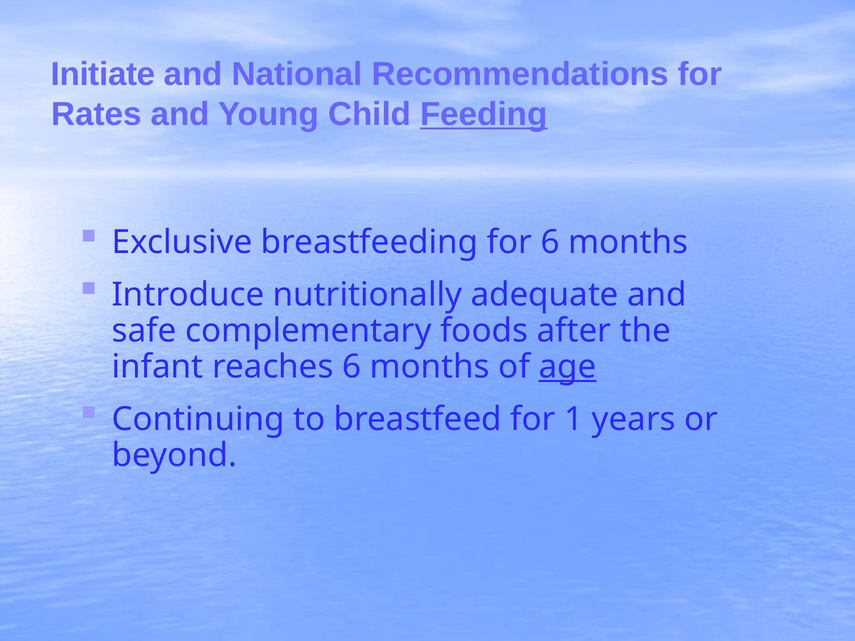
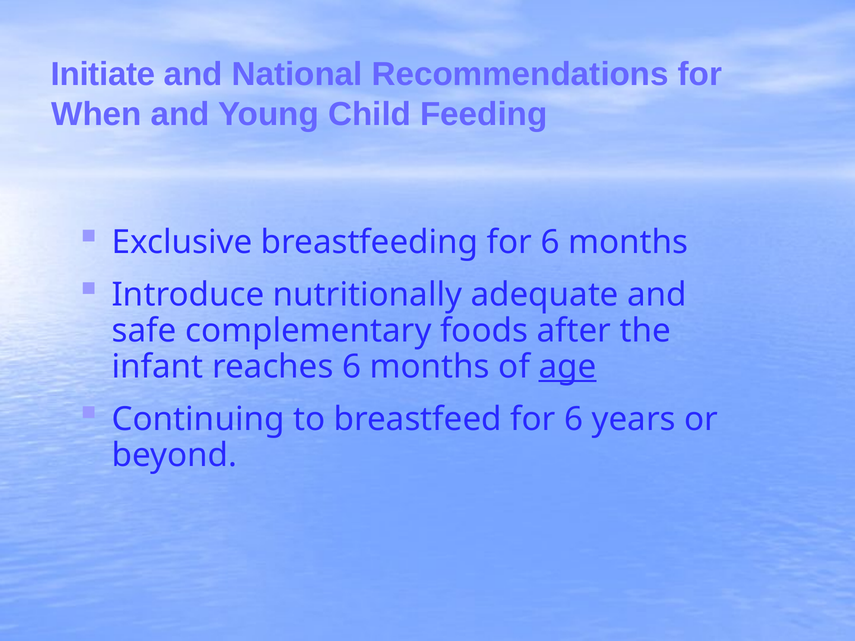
Rates: Rates -> When (96, 114)
Feeding underline: present -> none (484, 114)
breastfeed for 1: 1 -> 6 (574, 419)
